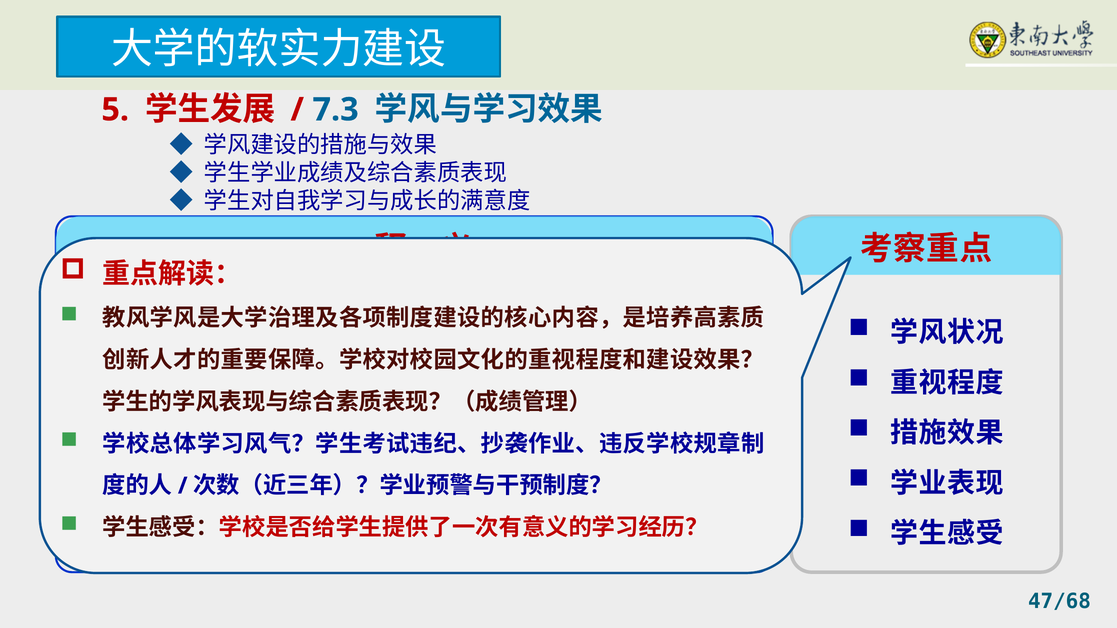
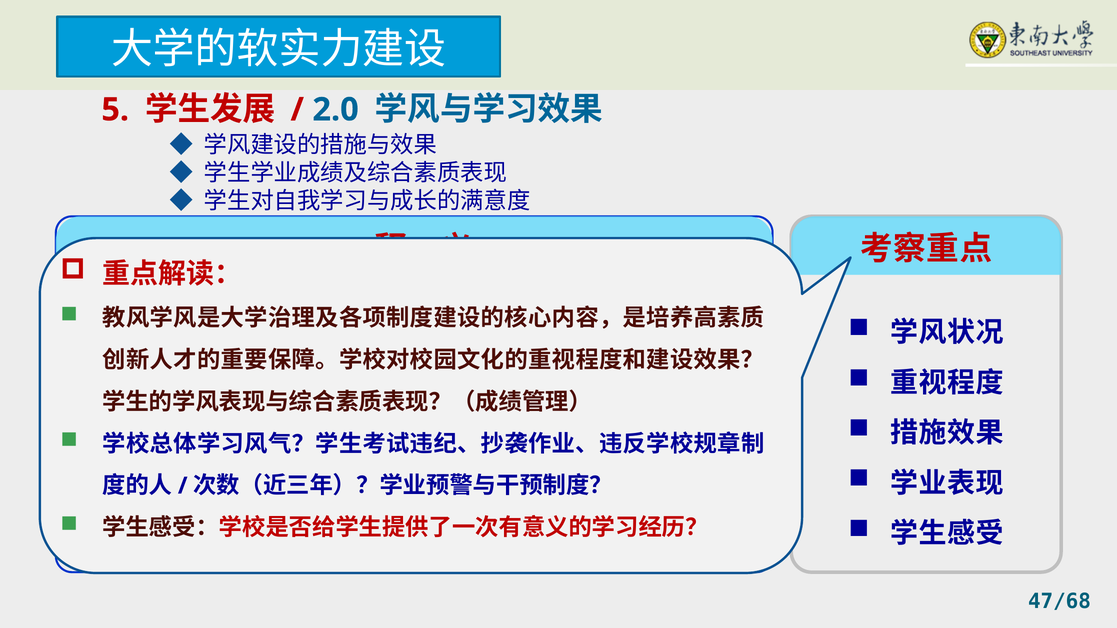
7.3: 7.3 -> 2.0 (336, 110)
